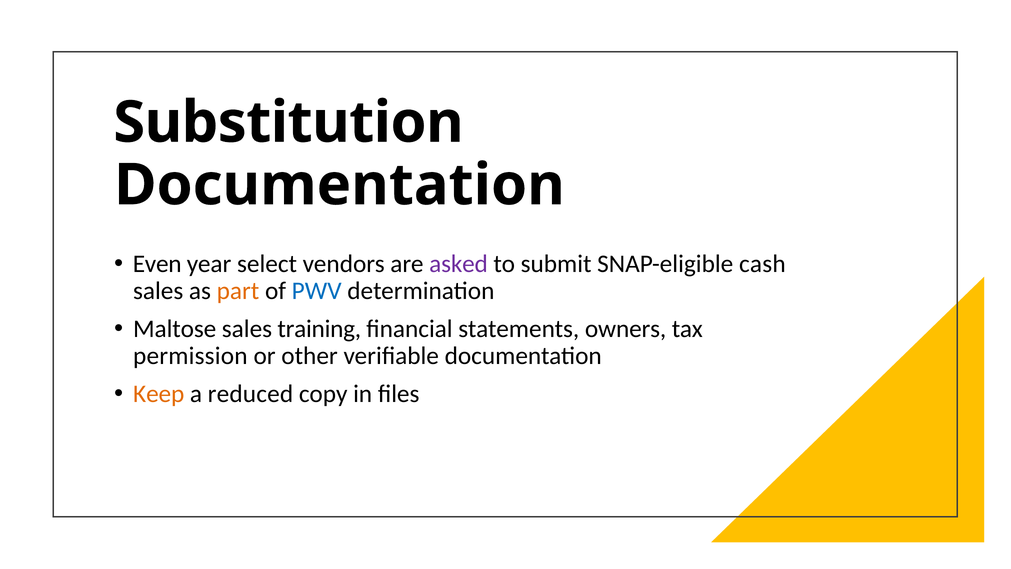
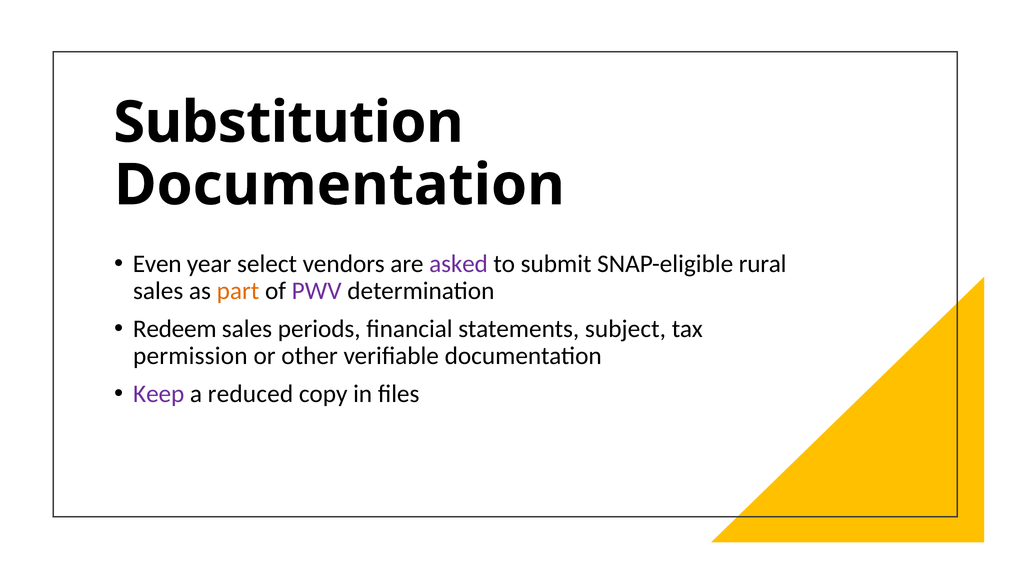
cash: cash -> rural (763, 264)
PWV colour: blue -> purple (317, 291)
Maltose: Maltose -> Redeem (175, 329)
training: training -> periods (319, 329)
owners: owners -> subject (625, 329)
Keep colour: orange -> purple (159, 394)
